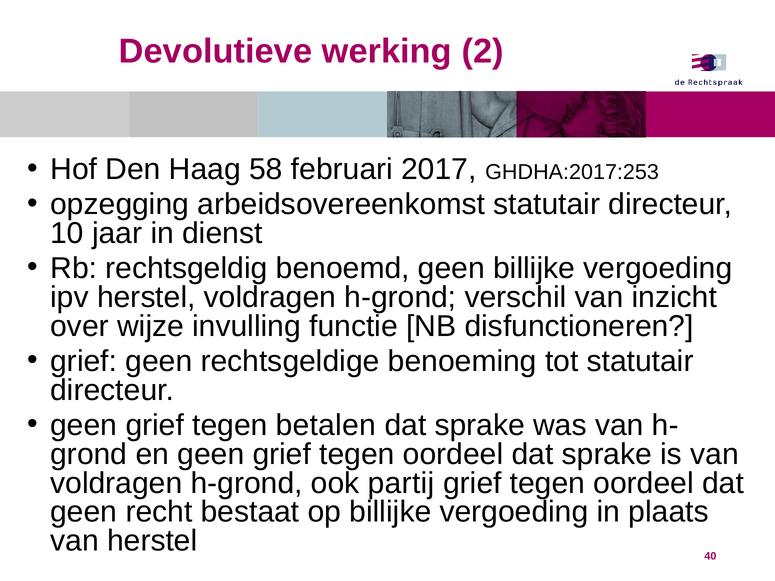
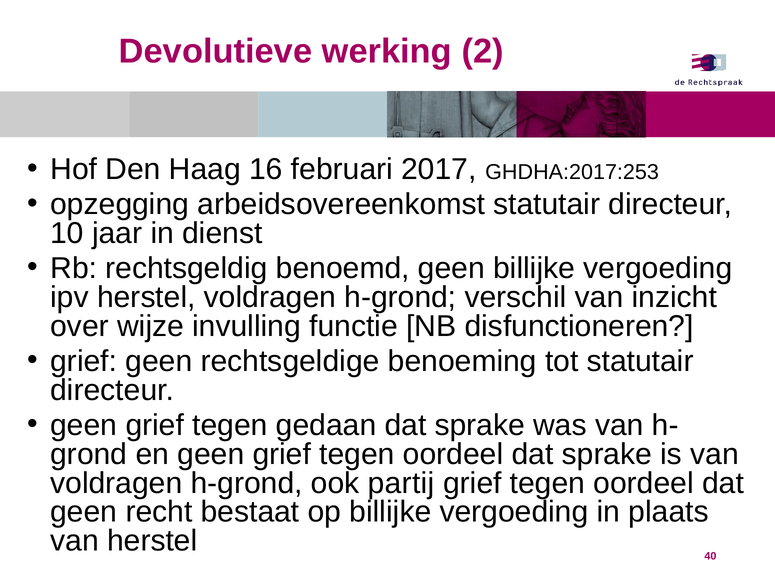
58: 58 -> 16 (266, 170)
betalen: betalen -> gedaan (326, 425)
